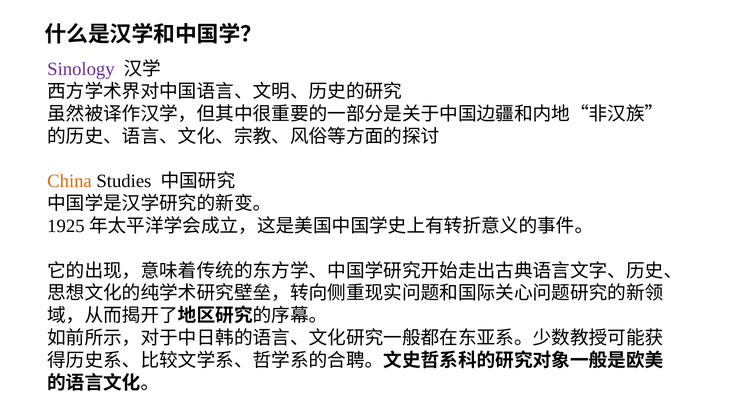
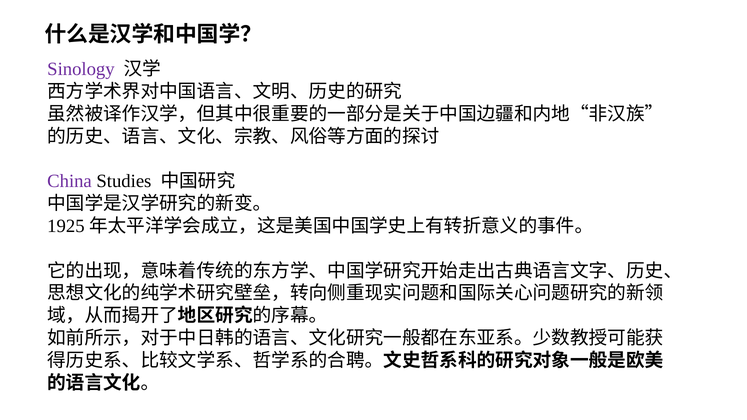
China colour: orange -> purple (70, 181)
